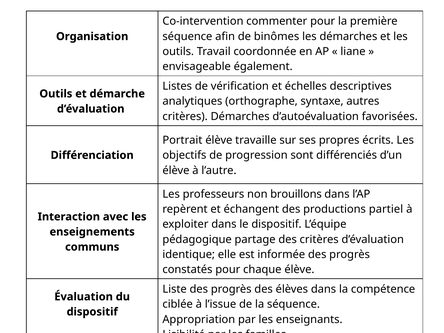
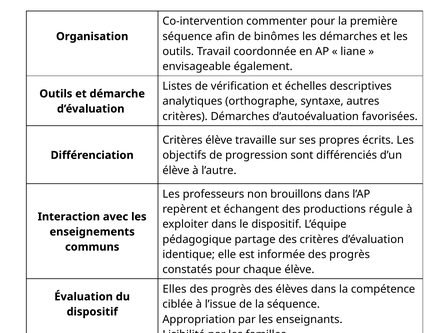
Portrait: Portrait -> Critères (183, 140)
partiel: partiel -> régule (386, 209)
Liste: Liste -> Elles (175, 289)
